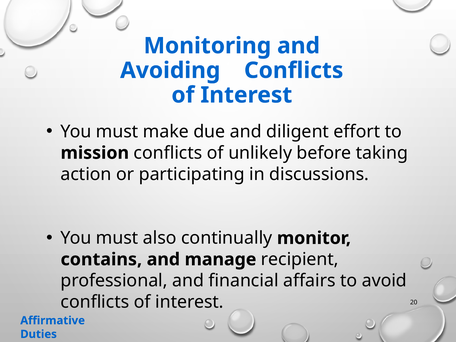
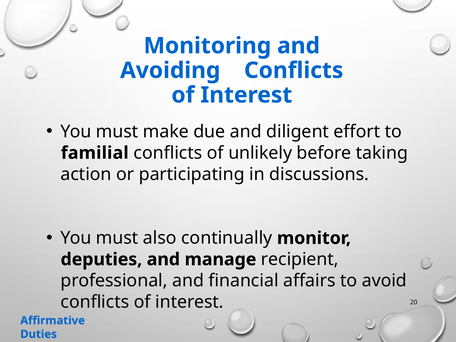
mission: mission -> familial (95, 153)
contains: contains -> deputies (101, 259)
